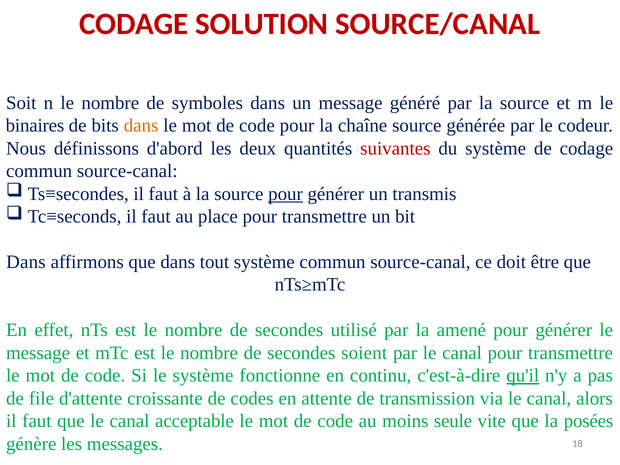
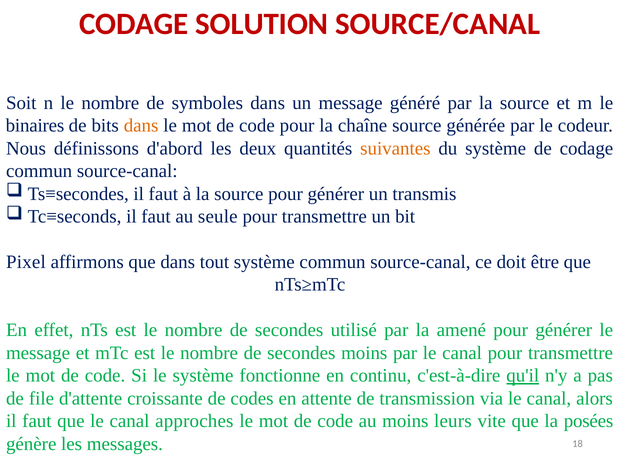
suivantes colour: red -> orange (395, 148)
pour underline: present -> none (286, 194)
place: place -> seule (218, 217)
Dans: Dans -> Pixel (26, 262)
secondes soient: soient -> moins (364, 353)
acceptable: acceptable -> approches (194, 421)
seule: seule -> leurs (453, 421)
